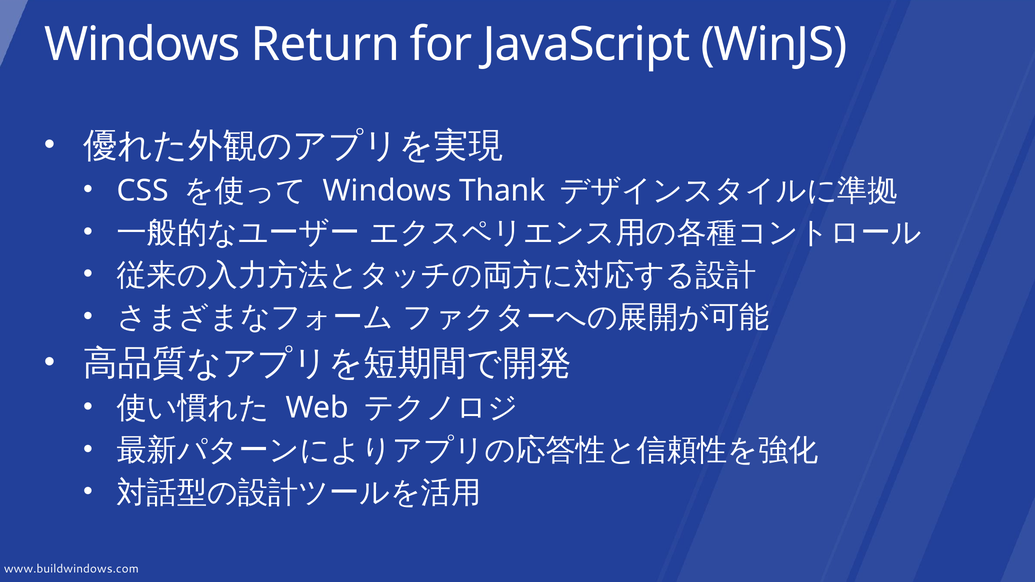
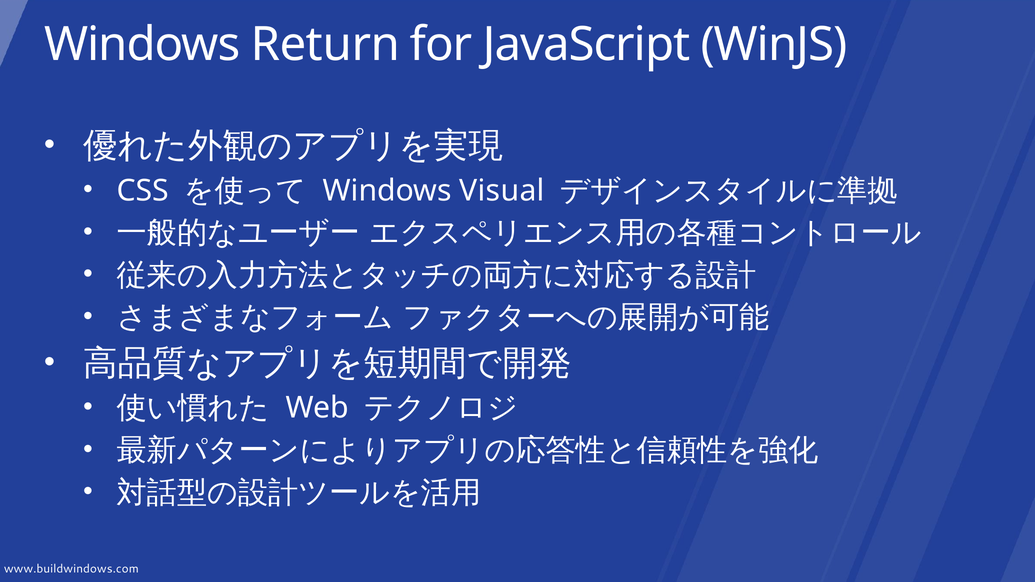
Thank: Thank -> Visual (502, 191)
